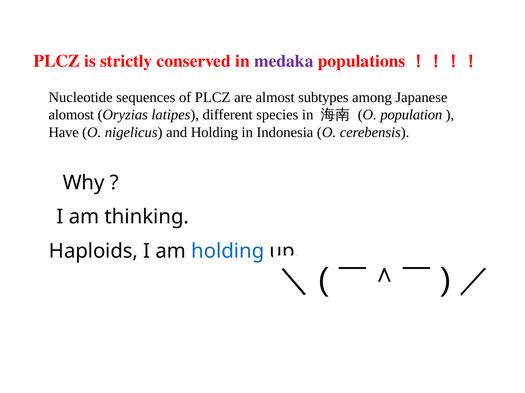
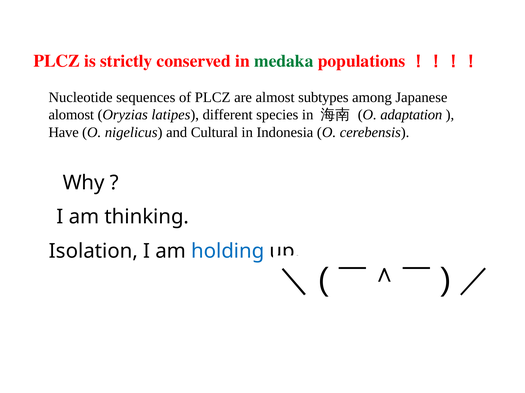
medaka colour: purple -> green (284, 61)
population: population -> adaptation (411, 115)
and Holding: Holding -> Cultural (214, 133)
Haploids: Haploids -> Isolation (93, 252)
